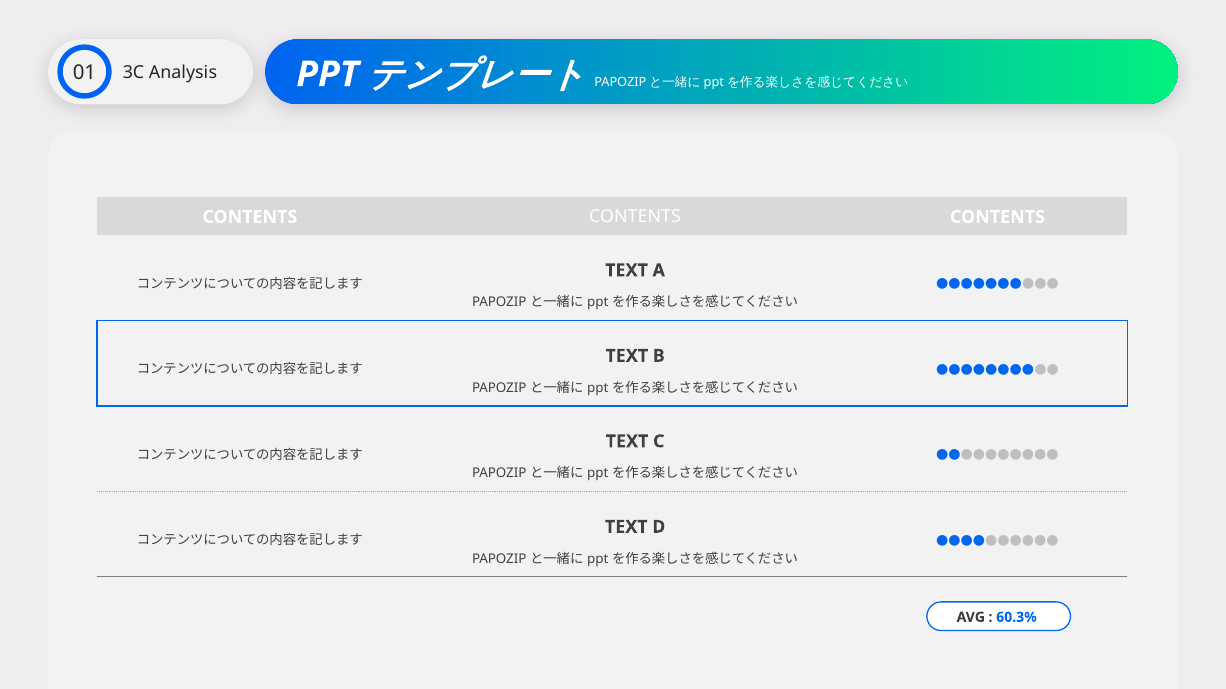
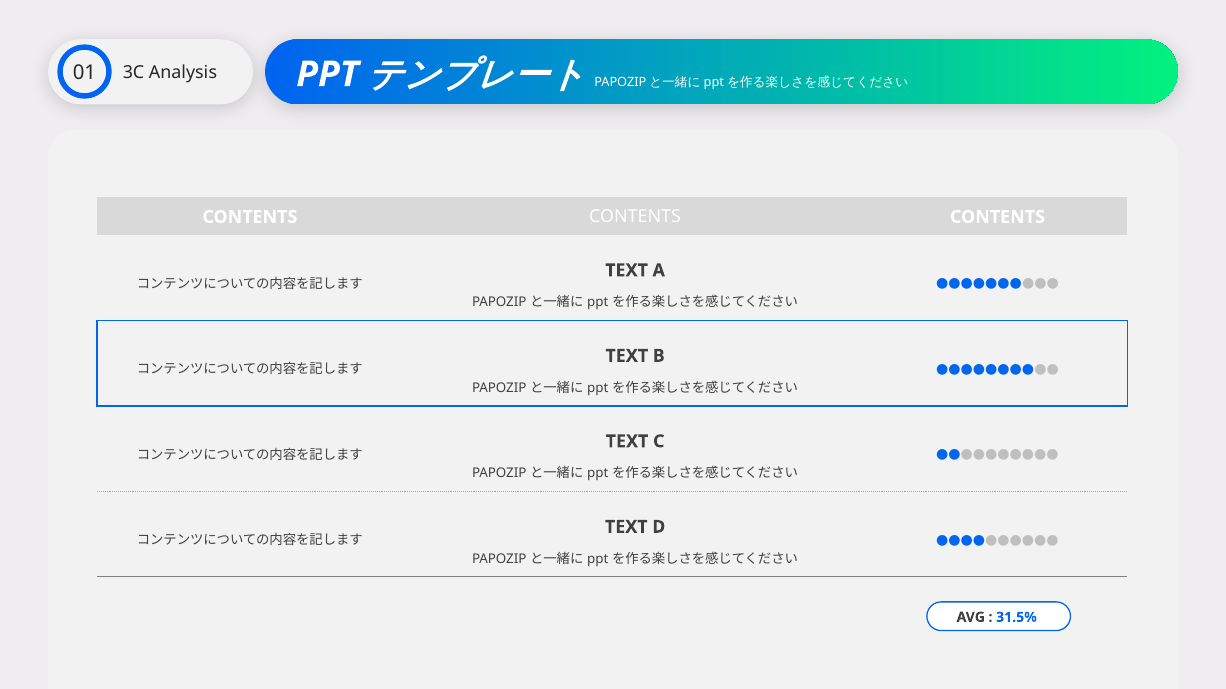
60.3%: 60.3% -> 31.5% (1017, 618)
